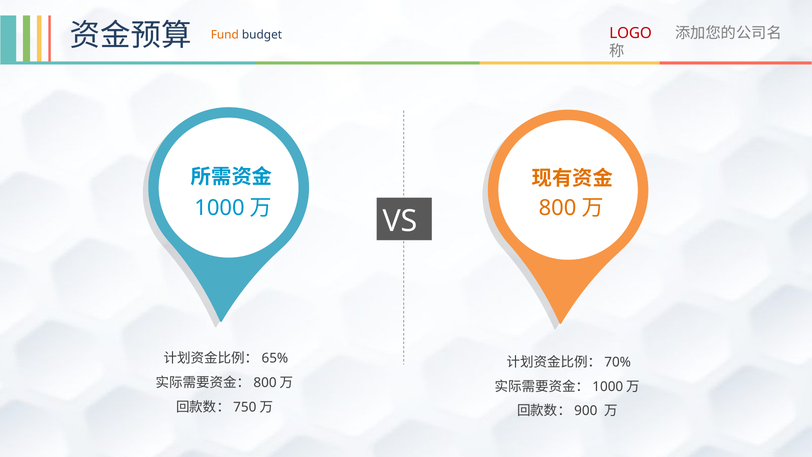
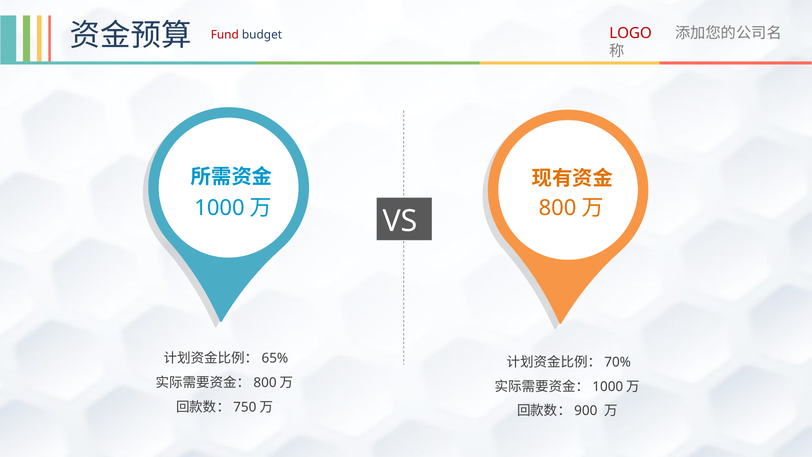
Fund colour: orange -> red (225, 35)
